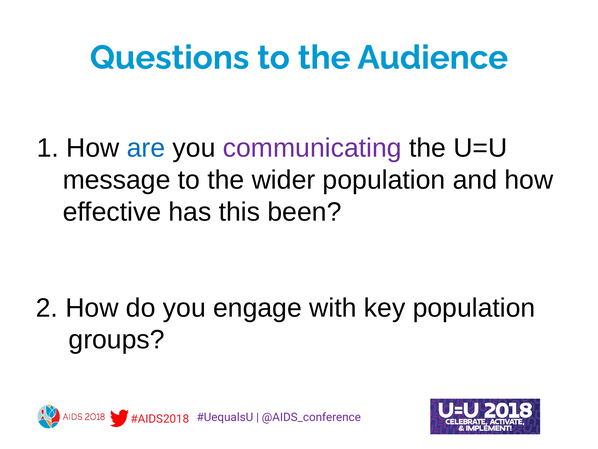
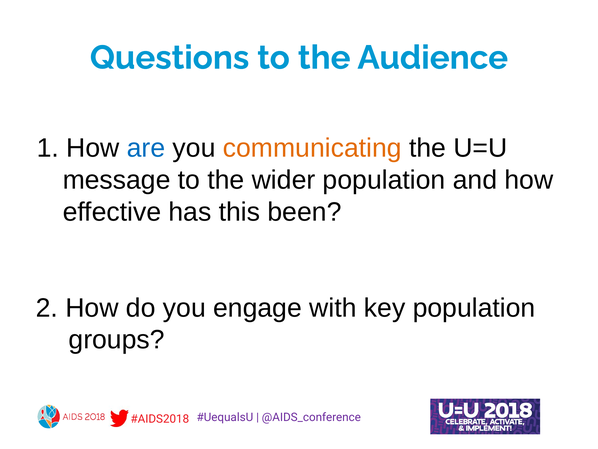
communicating colour: purple -> orange (312, 148)
